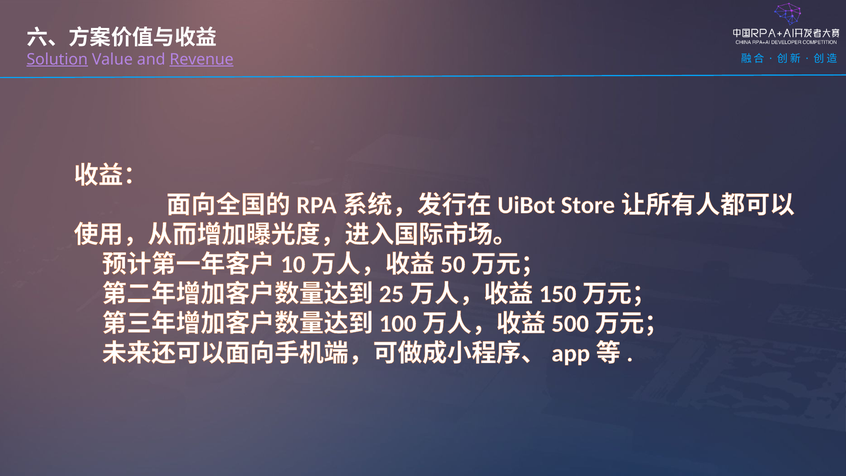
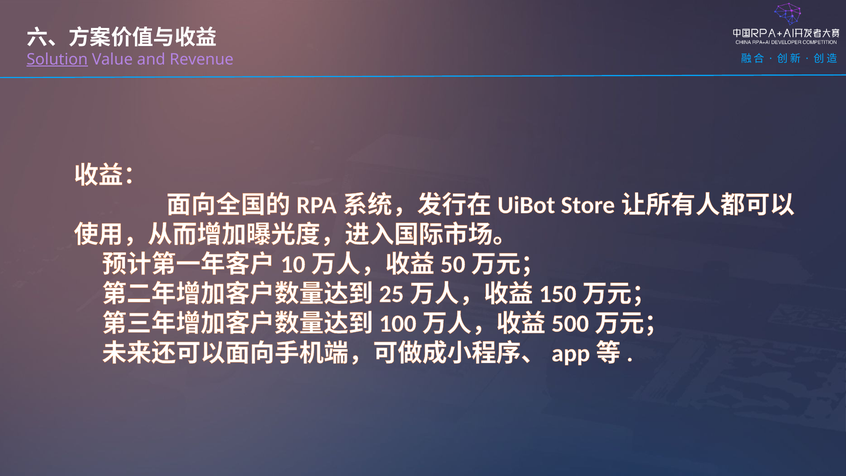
Revenue underline: present -> none (202, 59)
